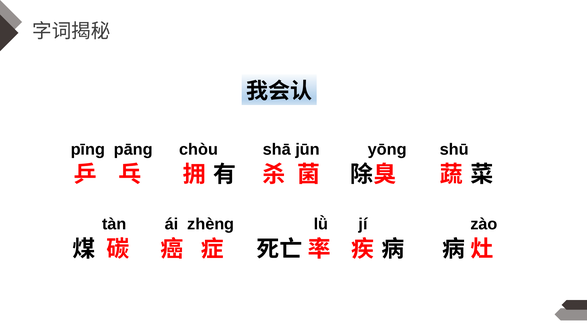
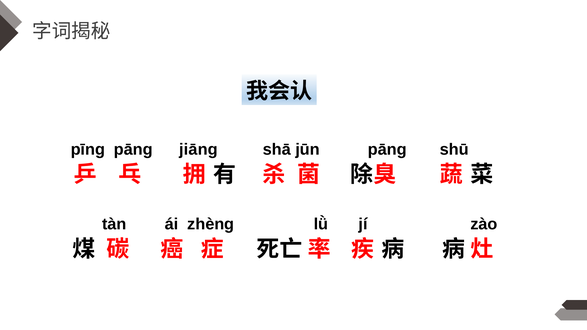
chòu: chòu -> jiāng (199, 150)
yōng: yōng -> pāng (387, 150)
